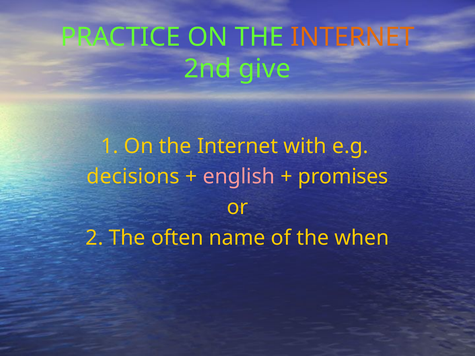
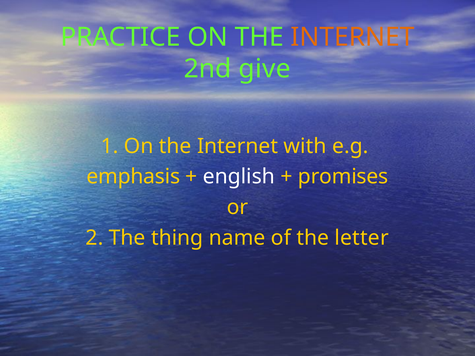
decisions: decisions -> emphasis (133, 177)
english colour: pink -> white (239, 177)
often: often -> thing (177, 238)
when: when -> letter (362, 238)
